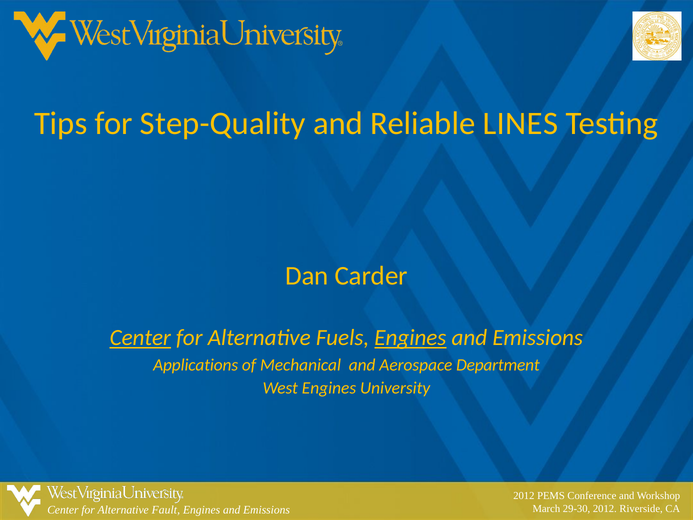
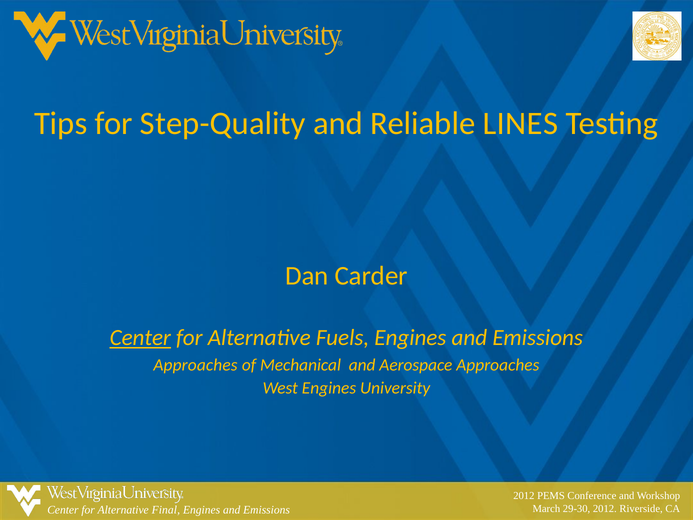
Engines underline: present -> none (410, 338)
Applications: Applications -> Approaches (195, 365)
Aerospace Department: Department -> Approaches (498, 365)
Fault: Fault -> Final (166, 510)
